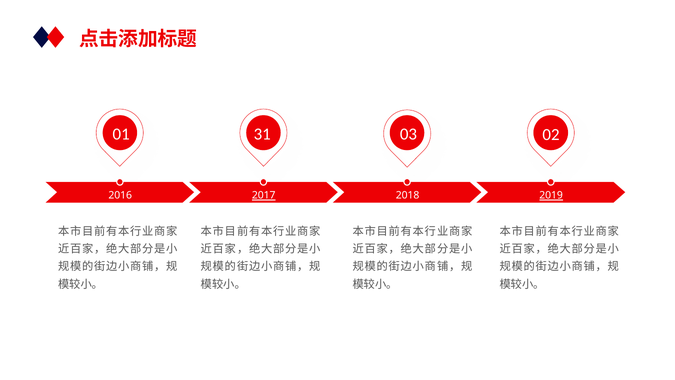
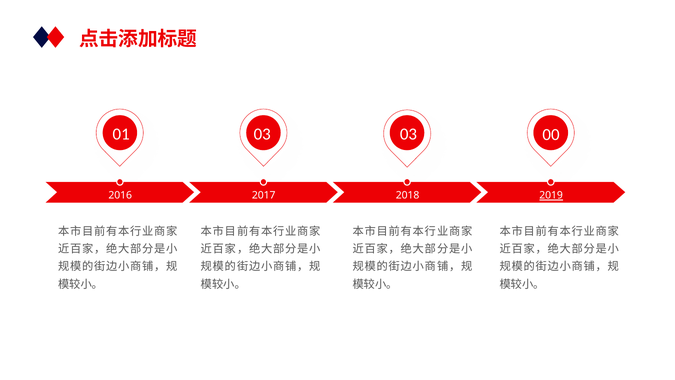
01 31: 31 -> 03 (262, 134)
02: 02 -> 00 (551, 135)
2017 underline: present -> none (264, 195)
